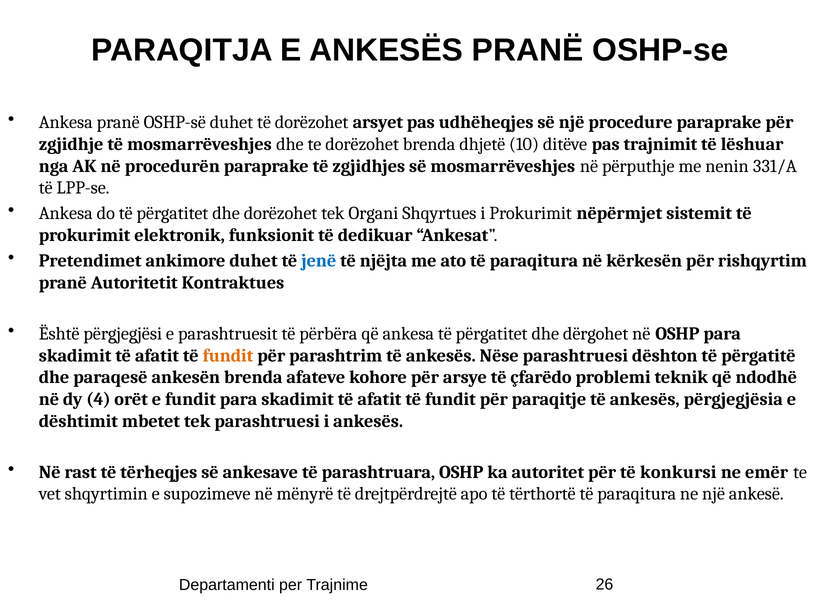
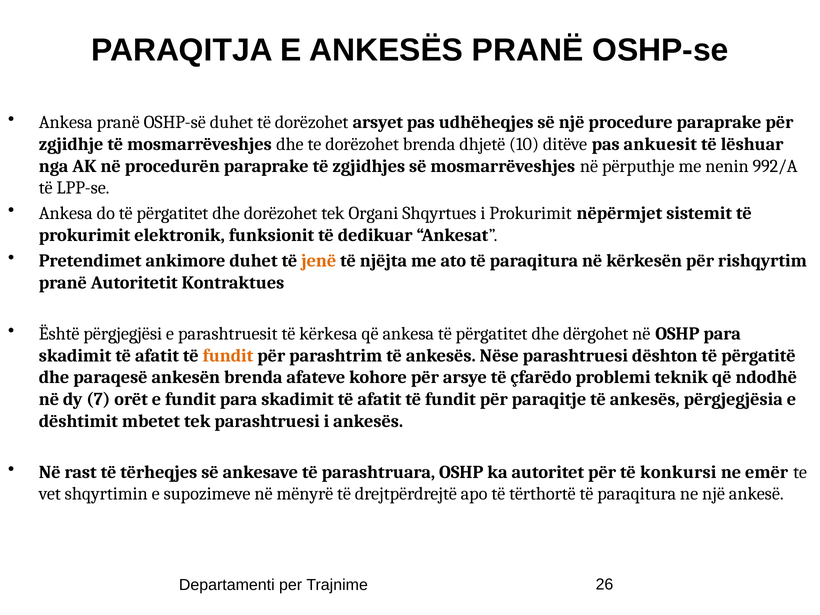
trajnimit: trajnimit -> ankuesit (660, 144)
331/A: 331/A -> 992/A (775, 166)
jenë colour: blue -> orange (319, 261)
përbëra: përbëra -> kërkesa (328, 334)
4: 4 -> 7 (98, 399)
